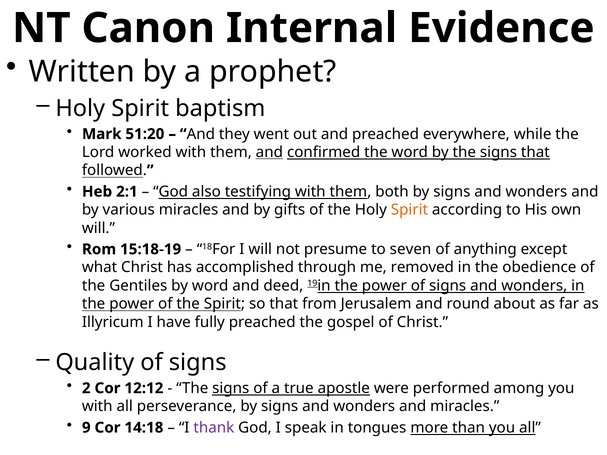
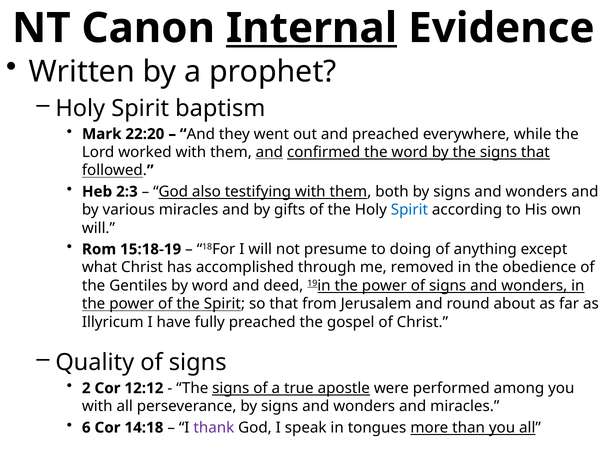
Internal underline: none -> present (312, 28)
51:20: 51:20 -> 22:20 (145, 134)
2:1: 2:1 -> 2:3 (127, 192)
Spirit colour: orange -> blue (409, 210)
seven: seven -> doing (411, 249)
9: 9 -> 6 (86, 428)
